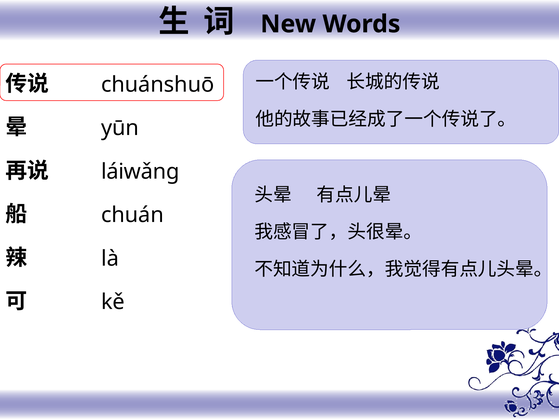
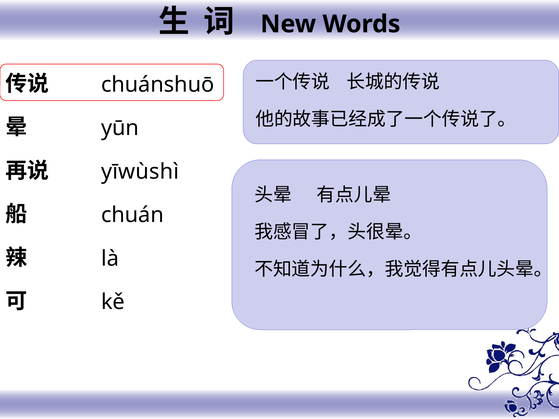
láiwǎng: láiwǎng -> yīwùshì (140, 172)
